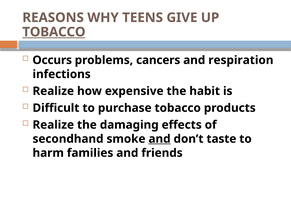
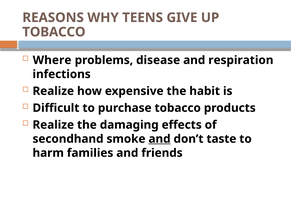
TOBACCO underline: present -> none (54, 32)
Occurs: Occurs -> Where (52, 60)
cancers: cancers -> disease (158, 60)
